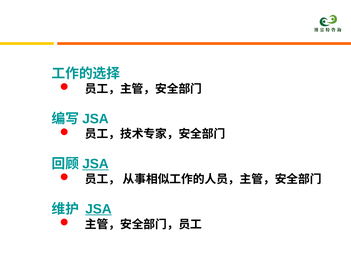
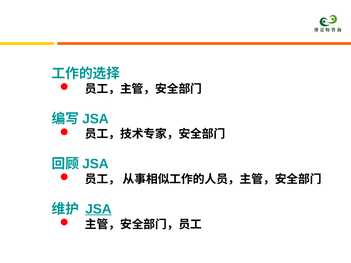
JSA underline: present -> none (96, 164)
